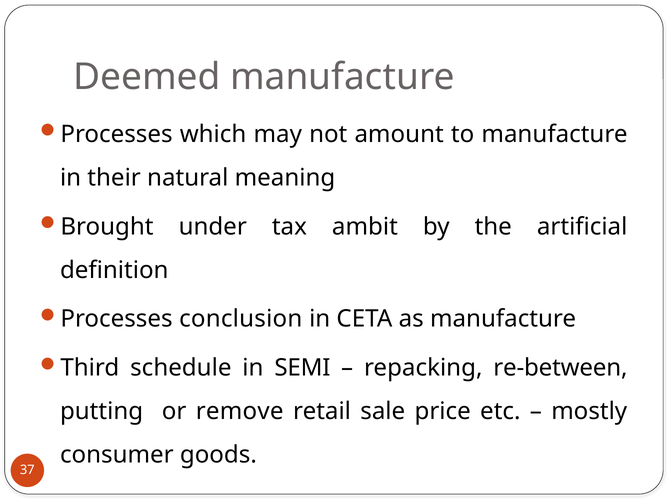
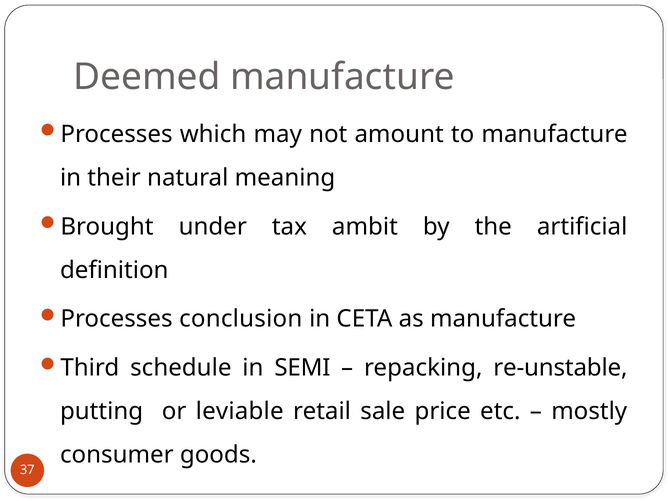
re-between: re-between -> re-unstable (560, 368)
remove: remove -> leviable (240, 411)
